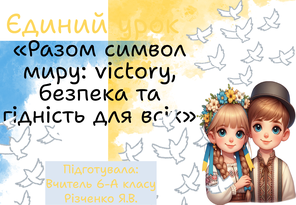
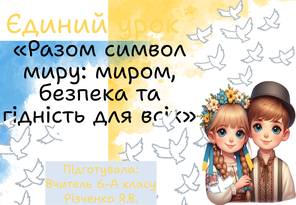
victory: victory -> миром (136, 71)
